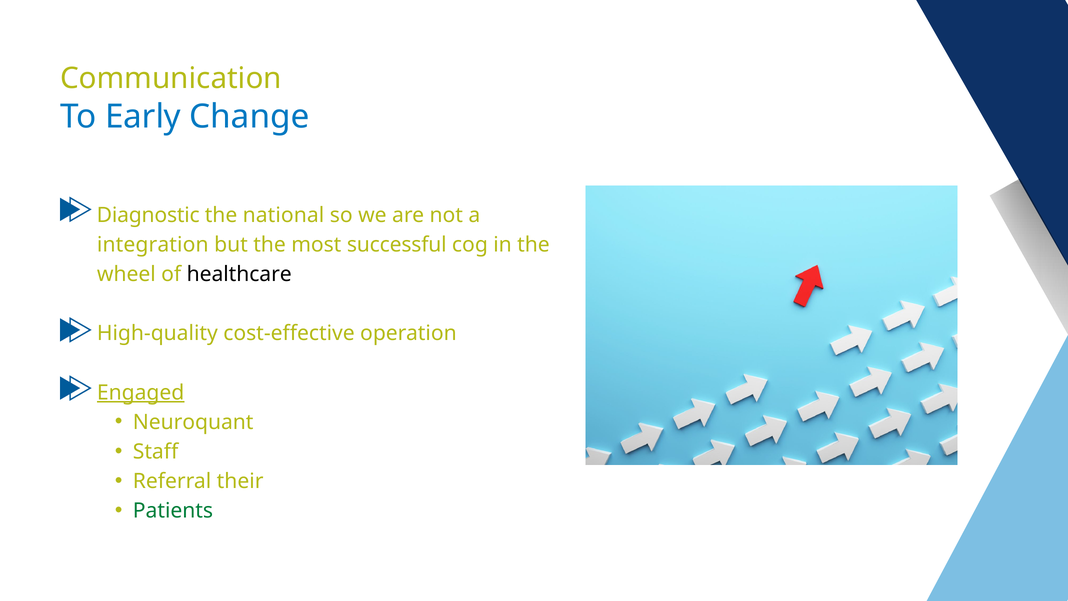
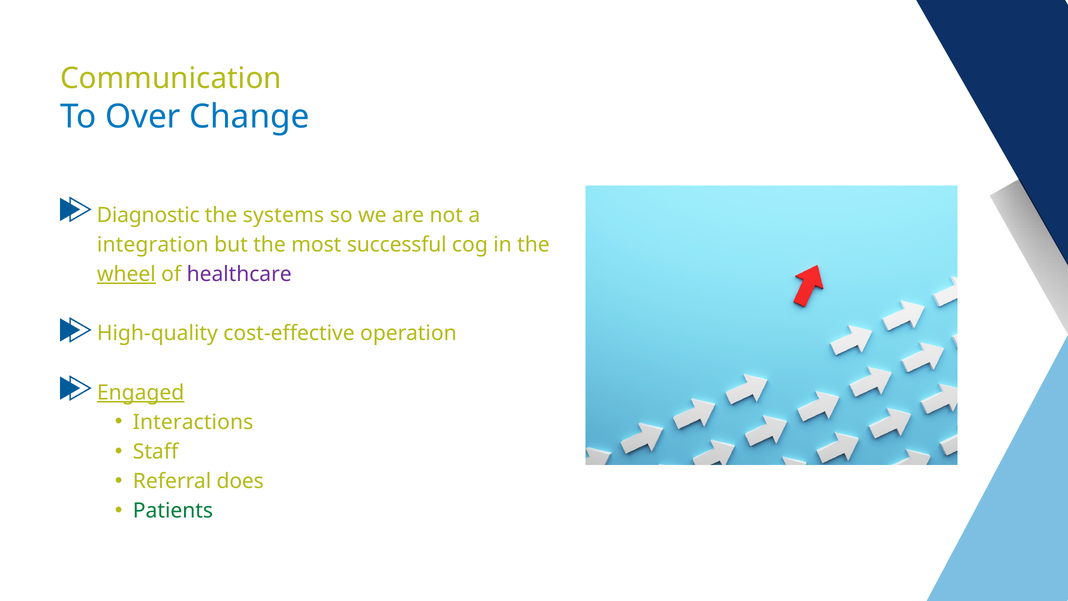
Early: Early -> Over (143, 117)
national: national -> systems (283, 215)
wheel underline: none -> present (126, 274)
healthcare colour: black -> purple (239, 274)
Neuroquant: Neuroquant -> Interactions (193, 422)
their: their -> does (240, 481)
